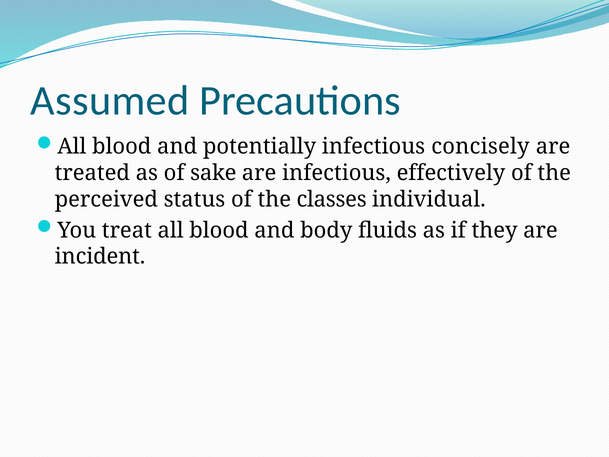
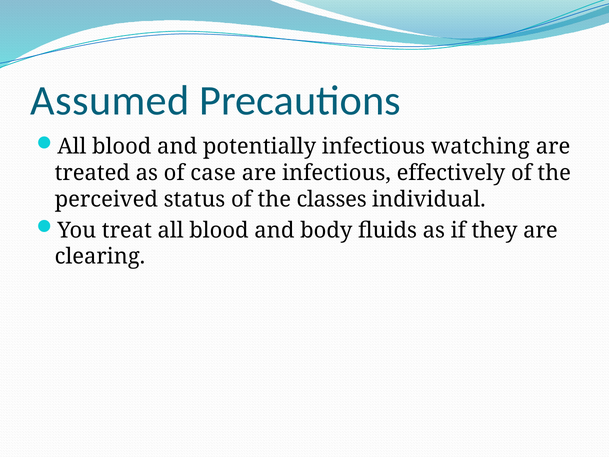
concisely: concisely -> watching (480, 147)
sake: sake -> case (213, 173)
incident: incident -> clearing (100, 257)
